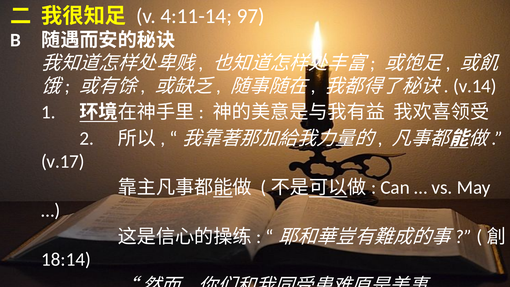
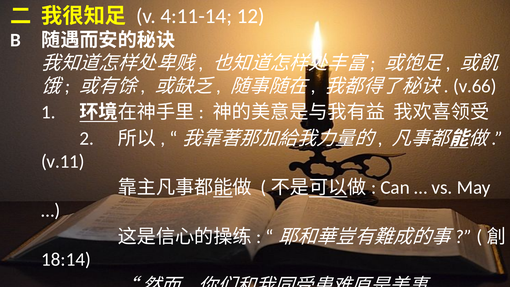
97: 97 -> 12 (251, 16)
v.14: v.14 -> v.66 (475, 86)
v.17: v.17 -> v.11 (63, 161)
